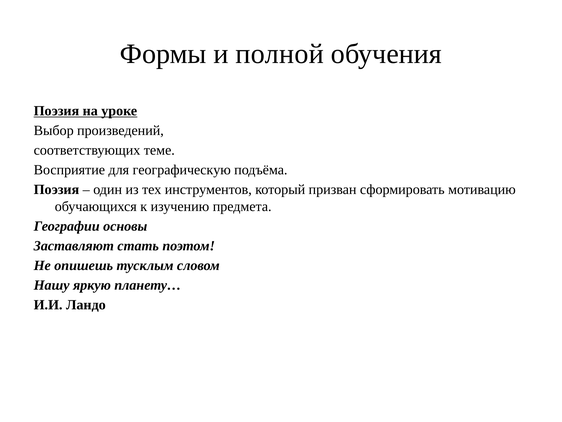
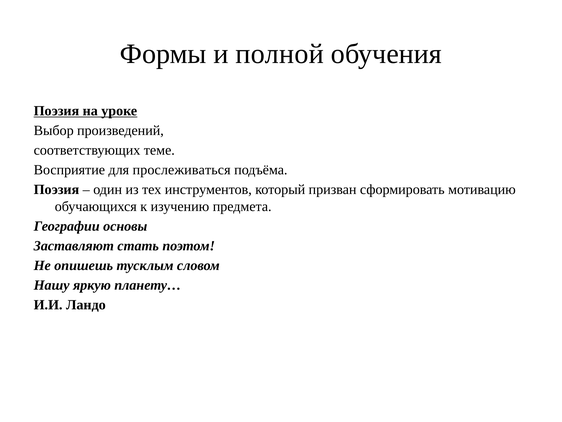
географическую: географическую -> прослеживаться (182, 170)
